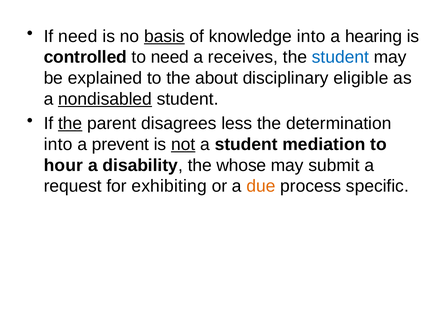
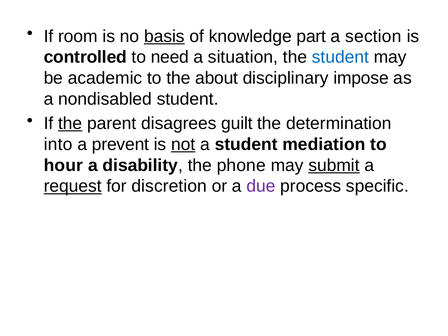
If need: need -> room (78, 36)
knowledge into: into -> part (311, 36)
hearing: hearing -> section (373, 36)
receives: receives -> situation (243, 57)
explained: explained -> academic (105, 78)
eligible: eligible -> impose (361, 78)
nondisabled underline: present -> none (105, 99)
less: less -> guilt (237, 123)
whose: whose -> phone (241, 165)
submit underline: none -> present (334, 165)
request underline: none -> present (73, 186)
exhibiting: exhibiting -> discretion (169, 186)
due colour: orange -> purple (261, 186)
